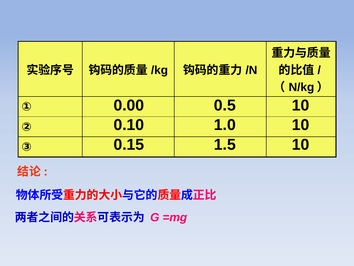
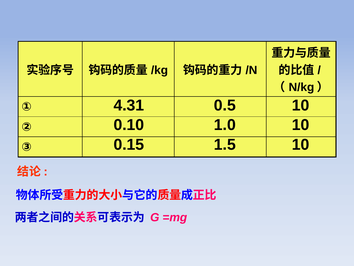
0.00: 0.00 -> 4.31 (129, 105)
